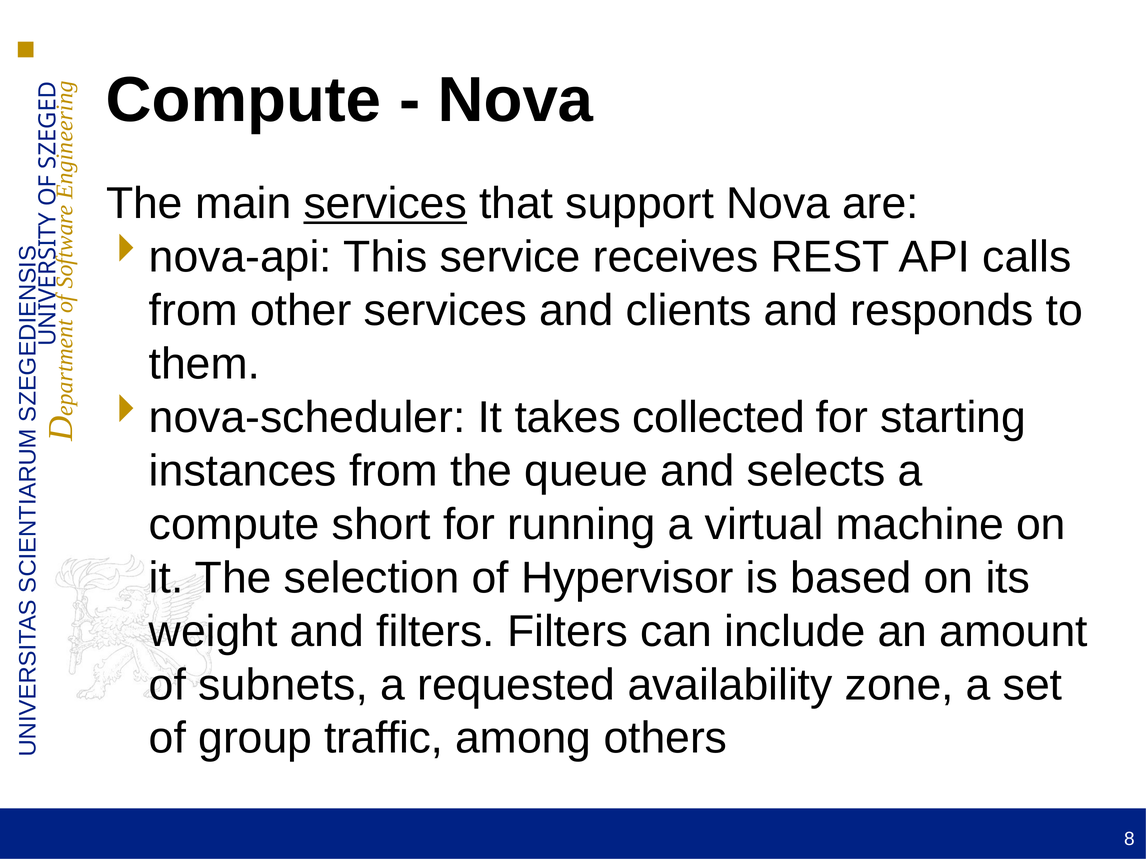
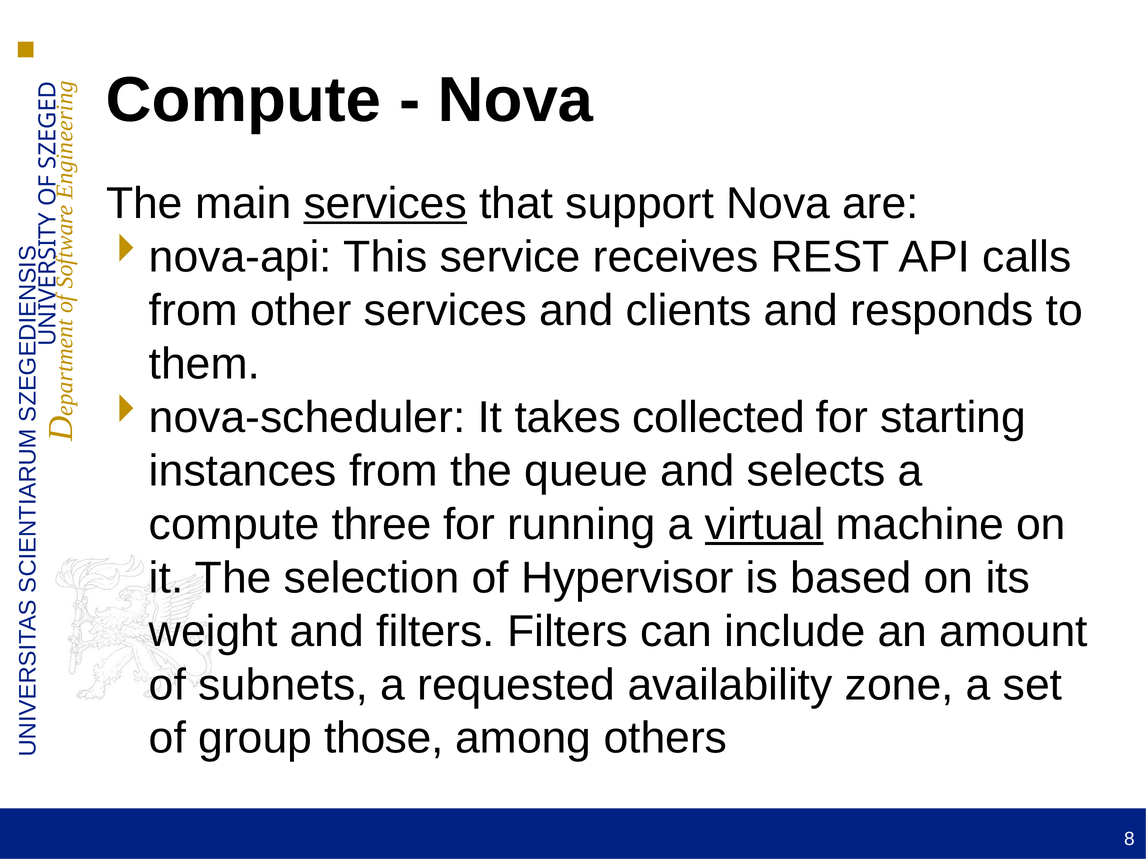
short: short -> three (382, 525)
virtual underline: none -> present (764, 525)
traffic: traffic -> those (384, 739)
